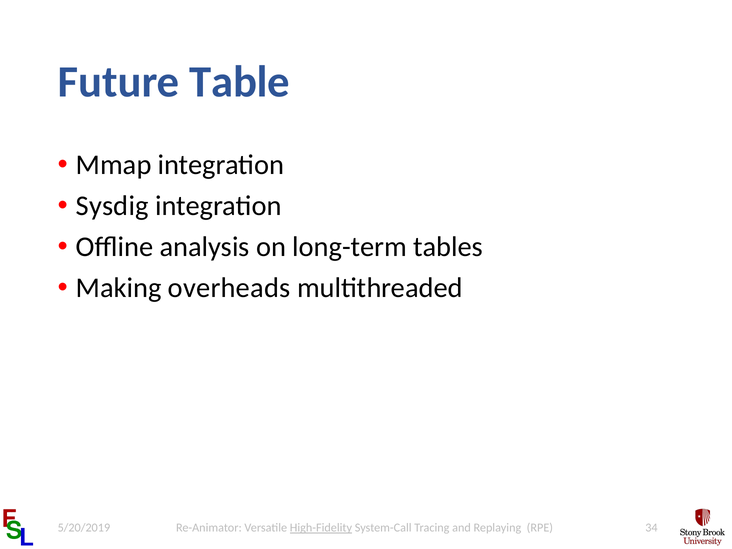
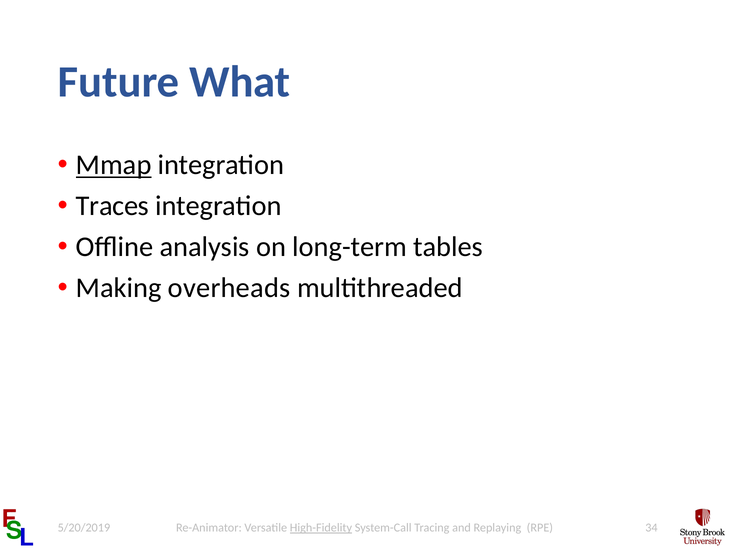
Table: Table -> What (240, 82)
Mmap underline: none -> present (114, 165)
Sysdig: Sysdig -> Traces (112, 206)
